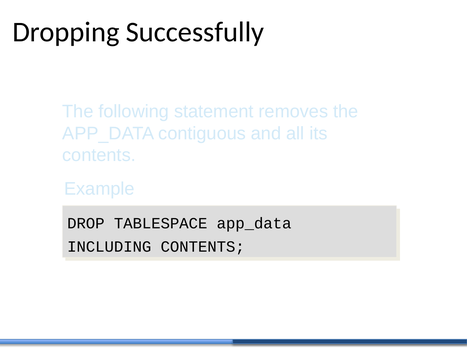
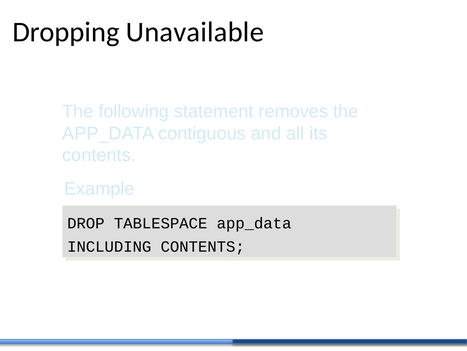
Successfully: Successfully -> Unavailable (195, 32)
